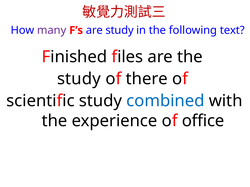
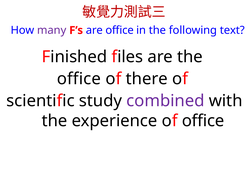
are study: study -> office (120, 30)
study: study -> office (79, 79)
combined colour: blue -> purple (165, 101)
